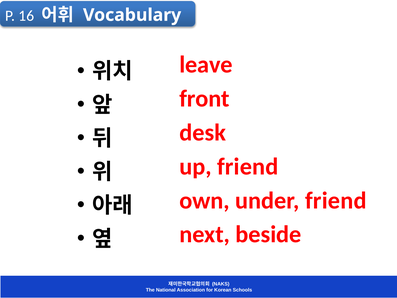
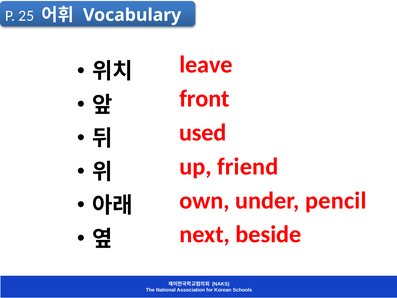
16: 16 -> 25 (26, 16)
desk: desk -> used (203, 132)
under friend: friend -> pencil (336, 200)
